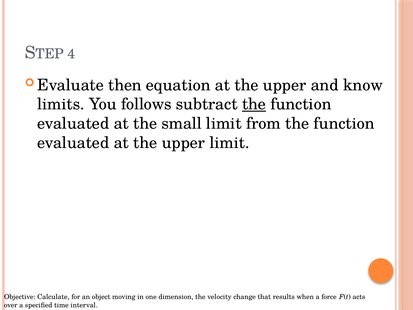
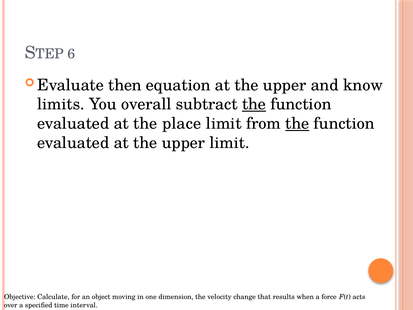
4: 4 -> 6 (71, 54)
follows: follows -> overall (146, 104)
small: small -> place (182, 124)
the underline: none -> present (297, 124)
